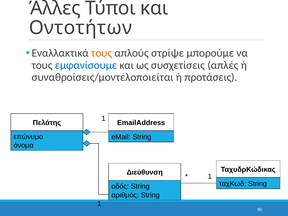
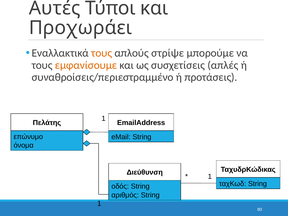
Άλλες: Άλλες -> Αυτές (55, 8)
Οντοτήτων: Οντοτήτων -> Προχωράει (80, 28)
εμφανίσουμε colour: blue -> orange (86, 65)
συναθροίσεις/μοντελοποιείται: συναθροίσεις/μοντελοποιείται -> συναθροίσεις/περιεστραμμένο (103, 77)
